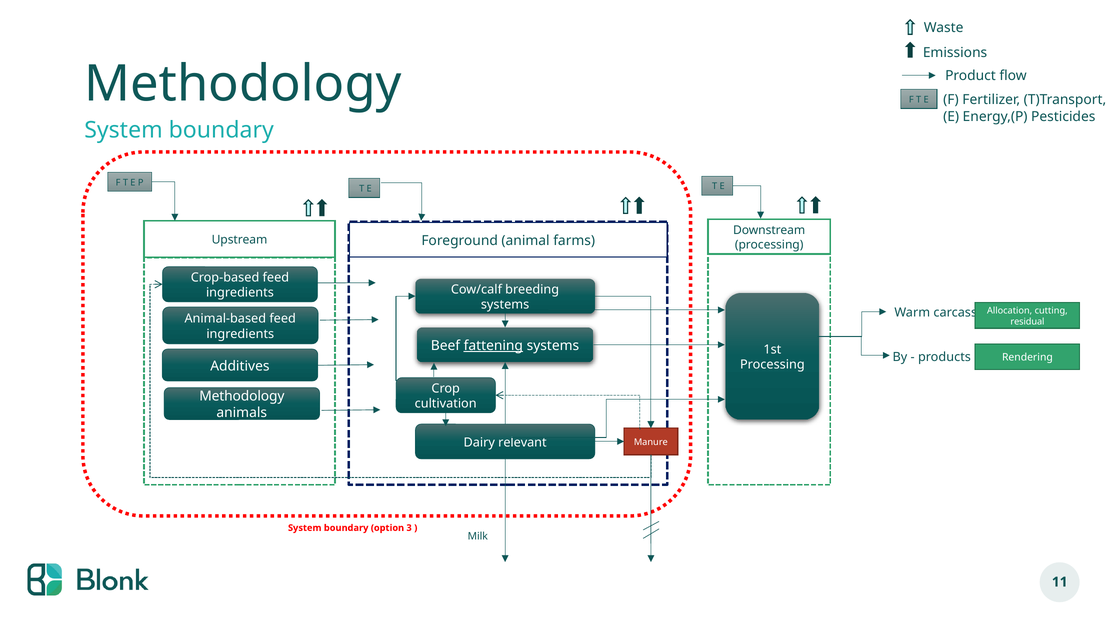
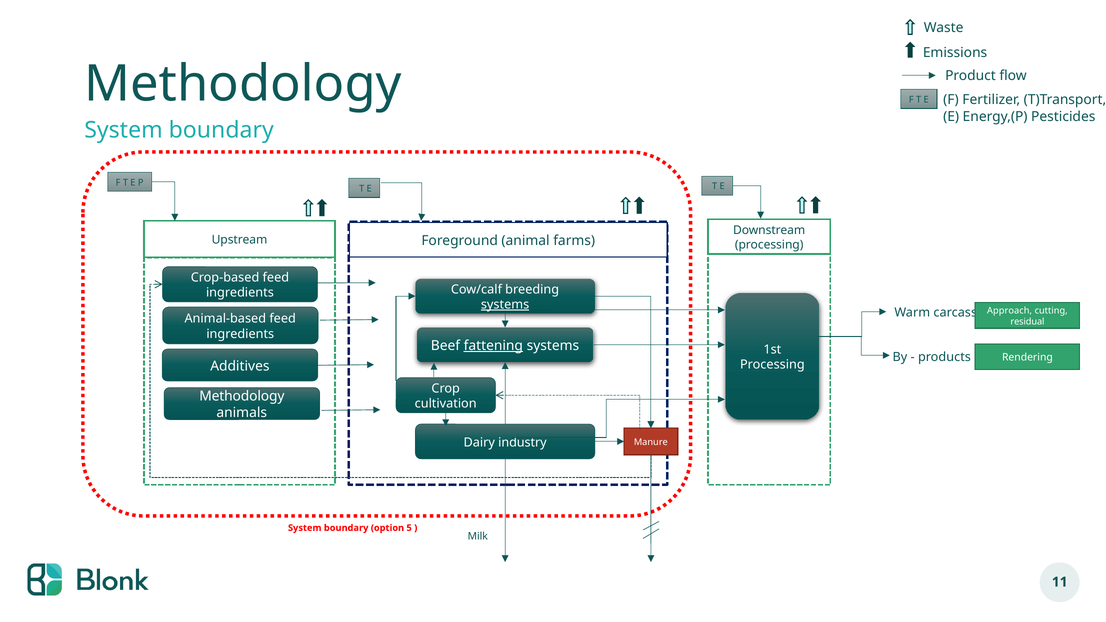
systems underline: none -> present (505, 305)
Allocation: Allocation -> Approach (1010, 311)
relevant: relevant -> industry (522, 442)
3: 3 -> 5 (409, 528)
